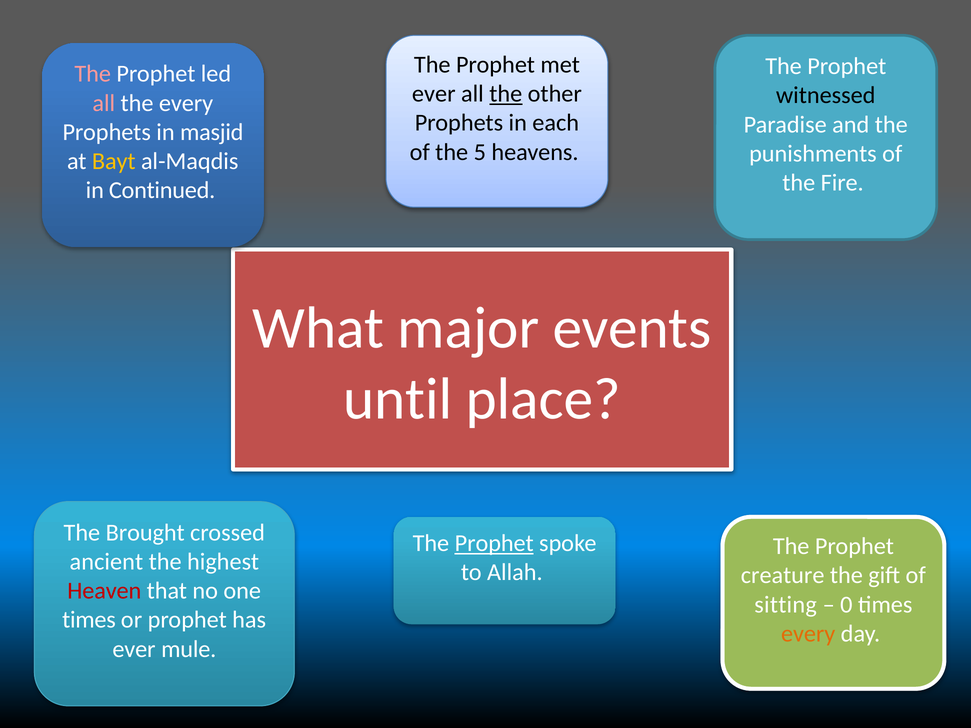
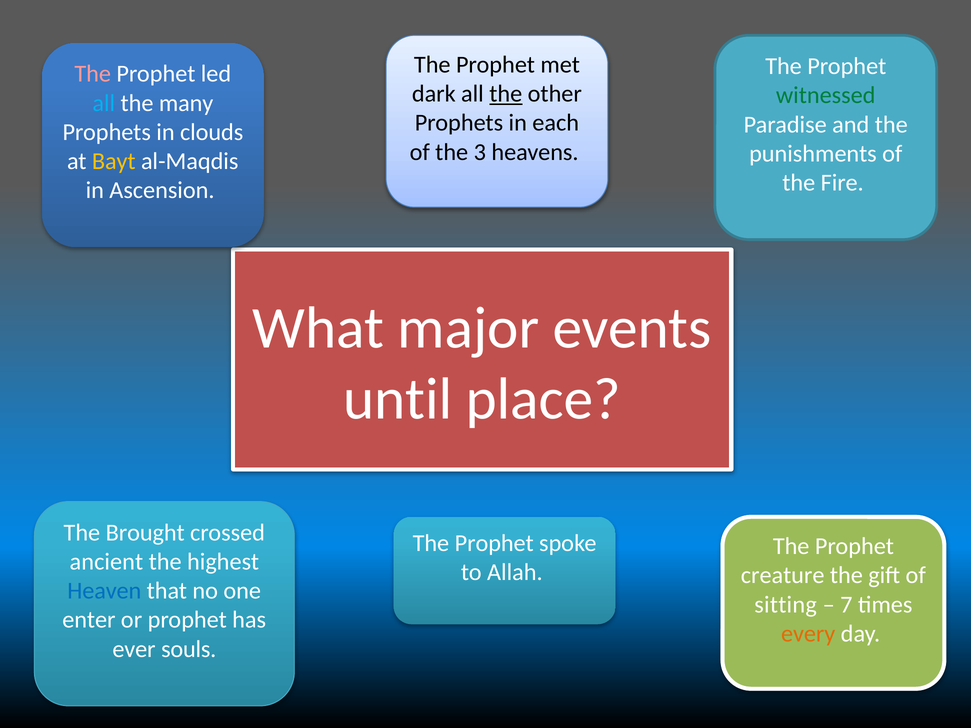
ever: ever -> dark (434, 94)
witnessed colour: black -> green (826, 95)
all colour: pink -> light blue (104, 103)
the every: every -> many (186, 103)
masjid: masjid -> clouds (212, 132)
5: 5 -> 3 (480, 152)
Continued: Continued -> Ascension (162, 190)
Prophet underline: present -> none (494, 543)
Heaven colour: red -> blue (104, 591)
0: 0 -> 7 (846, 605)
times: times -> enter (89, 620)
mule: mule -> souls (189, 649)
